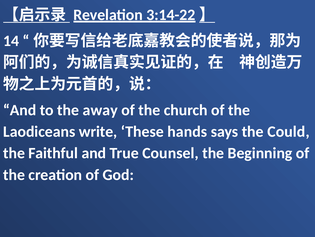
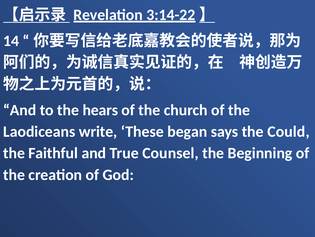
away: away -> hears (100, 110)
hands: hands -> began (187, 131)
